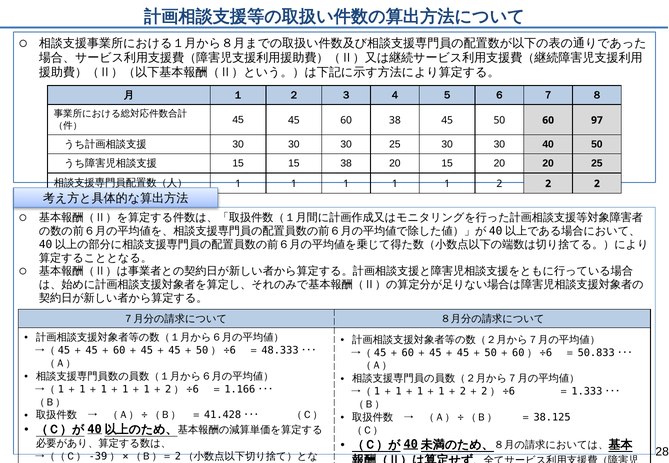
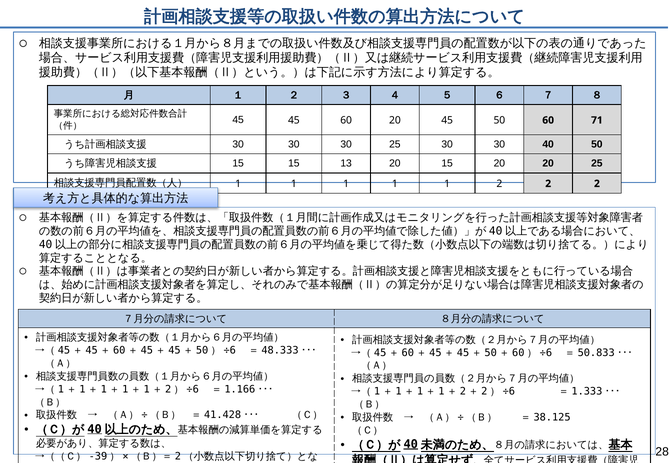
60 38: 38 -> 20 (395, 120)
97: 97 -> 71 (597, 120)
15 38: 38 -> 13 (346, 164)
